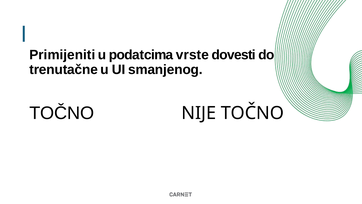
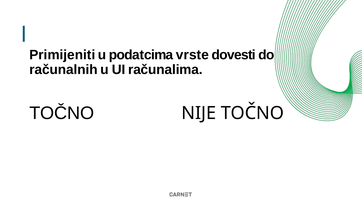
trenutačne: trenutačne -> računalnih (64, 70)
smanjenog: smanjenog -> računalima (165, 70)
